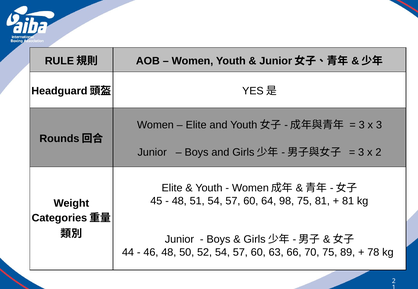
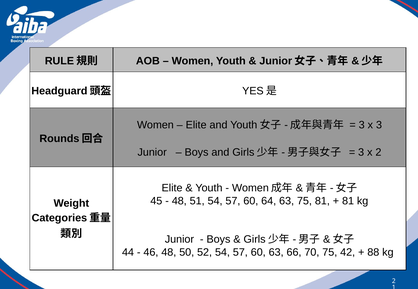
64 98: 98 -> 63 (287, 201)
89: 89 -> 42 (348, 253)
78: 78 -> 88 (373, 253)
